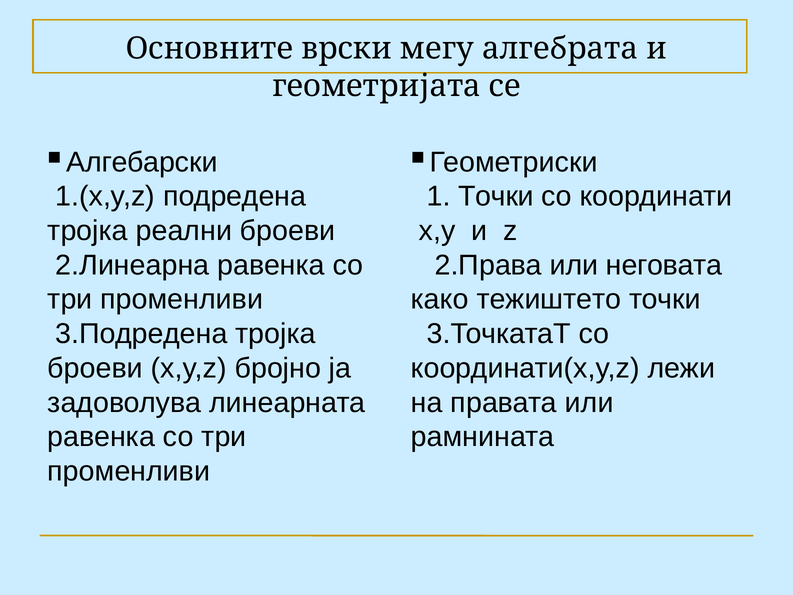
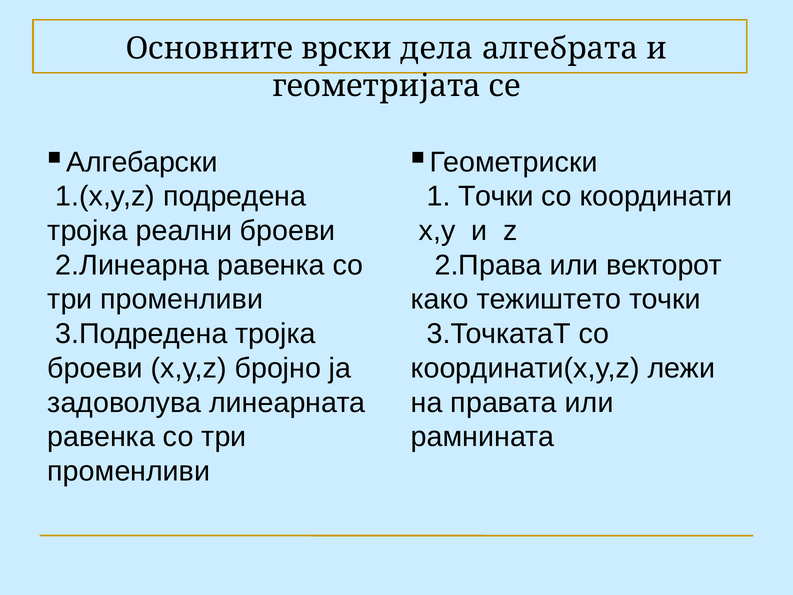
мегу: мегу -> дела (437, 49)
неговата: неговата -> векторот (664, 265)
